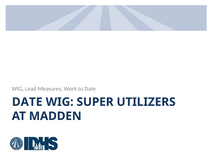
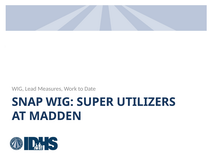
DATE: DATE -> SNAP (27, 102)
